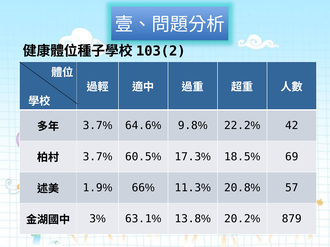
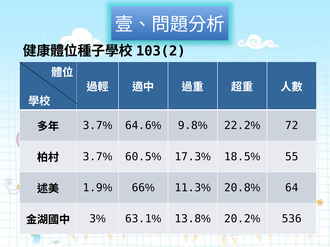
42: 42 -> 72 (292, 126)
69: 69 -> 55 (292, 157)
57: 57 -> 64 (292, 188)
879: 879 -> 536 (292, 219)
